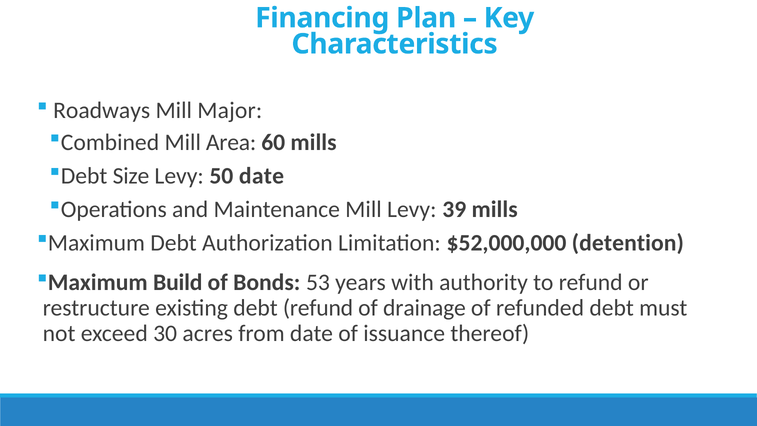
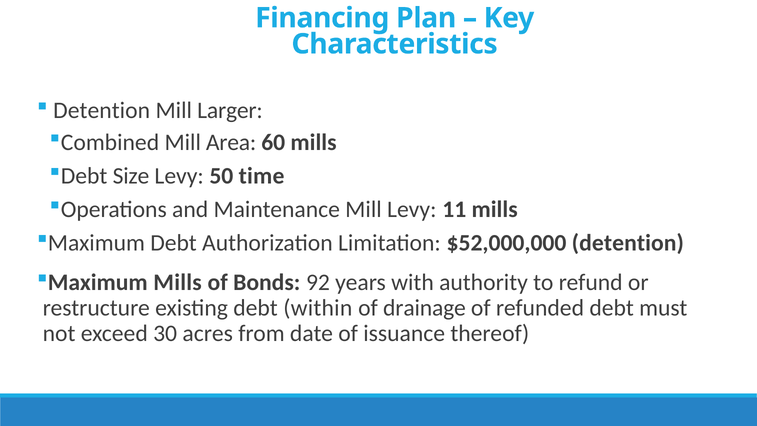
Roadways: Roadways -> Detention (102, 111)
Major: Major -> Larger (230, 111)
50 date: date -> time (262, 176)
39: 39 -> 11 (454, 209)
Maximum Build: Build -> Mills (178, 282)
53: 53 -> 92 (318, 282)
debt refund: refund -> within (318, 308)
